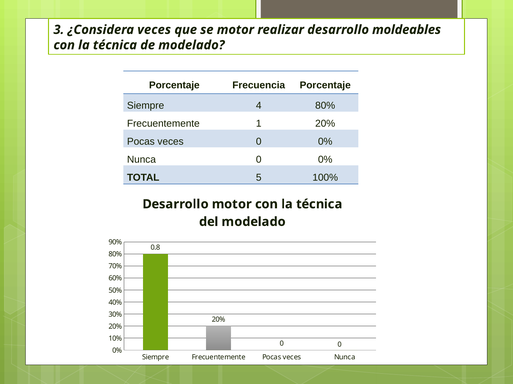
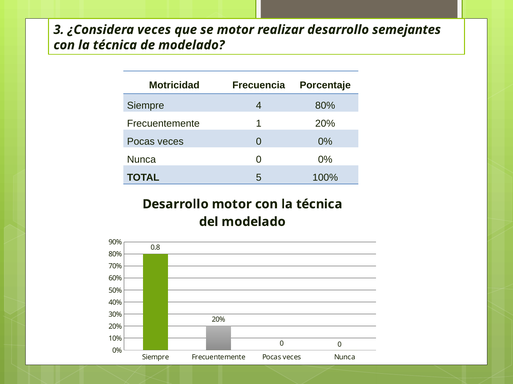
moldeables: moldeables -> semejantes (407, 30)
Porcentaje: Porcentaje -> Motricidad (174, 85)
